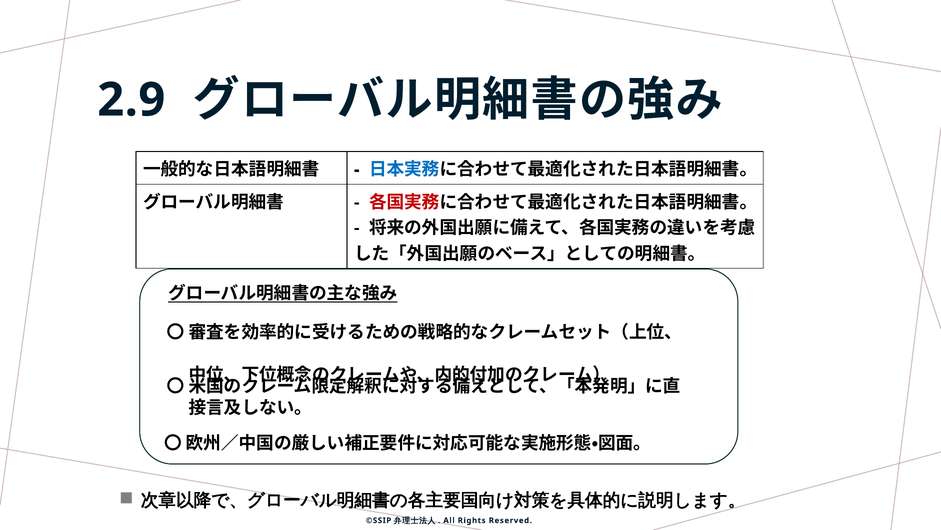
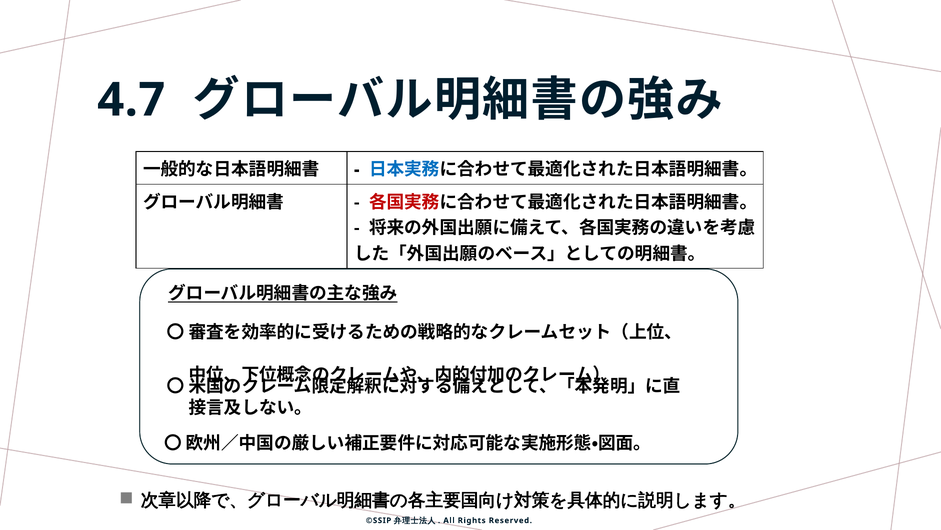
2.9: 2.9 -> 4.7 (131, 100)
